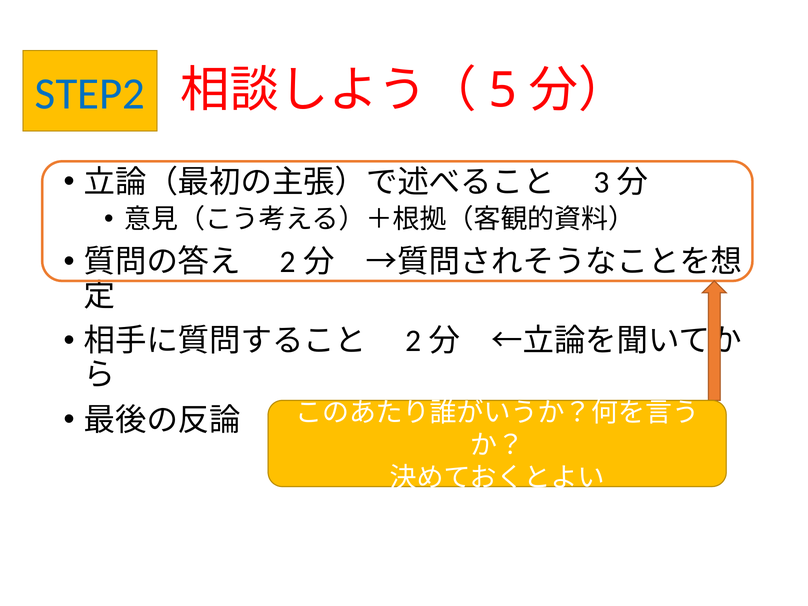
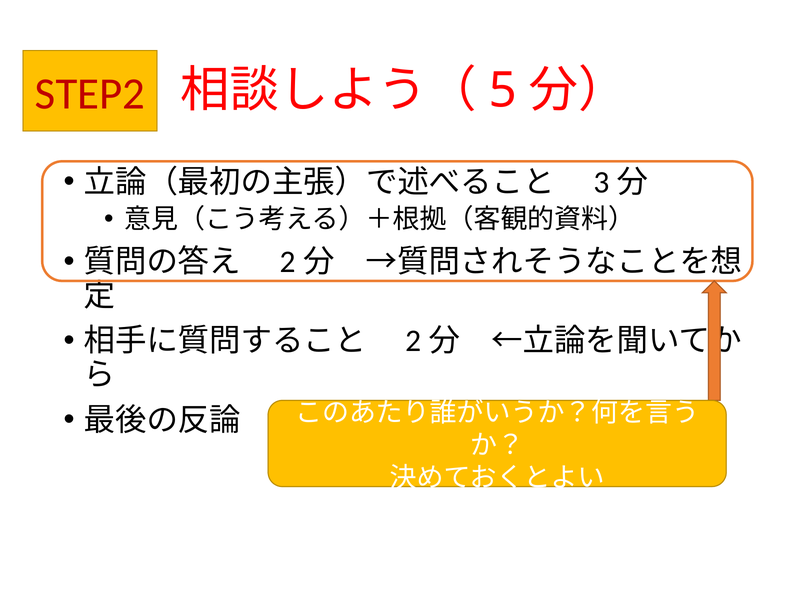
STEP2 colour: blue -> red (90, 94)
